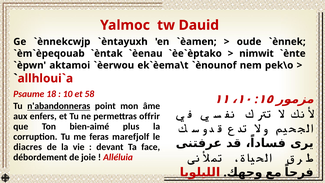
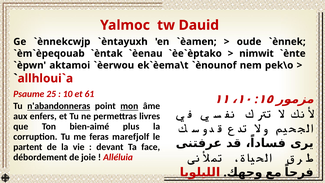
18: 18 -> 25 (51, 94)
58: 58 -> 61 (89, 94)
mon underline: none -> present (129, 106)
offrir: offrir -> livres (150, 116)
diacres: diacres -> partent (28, 147)
